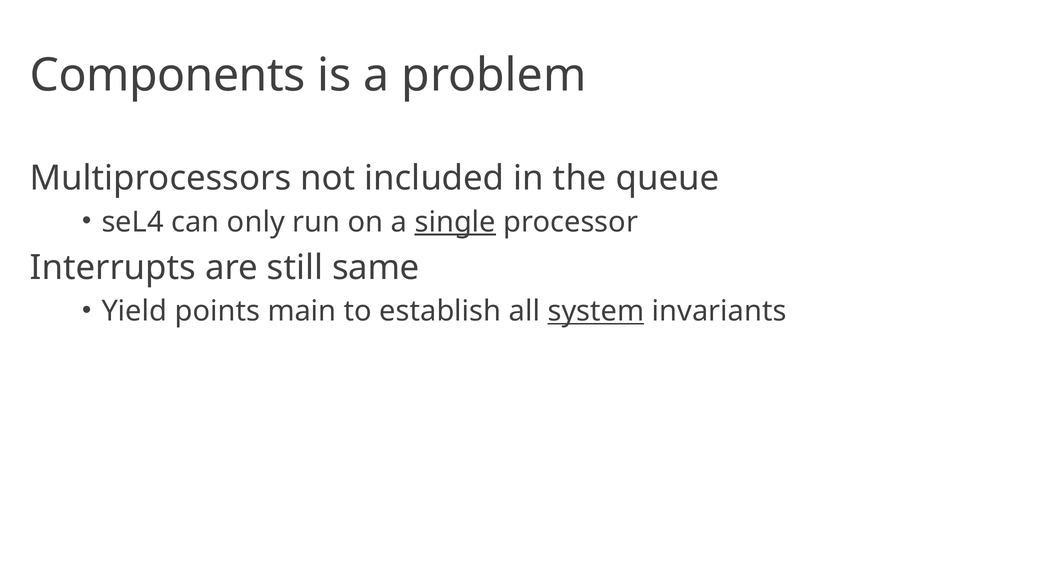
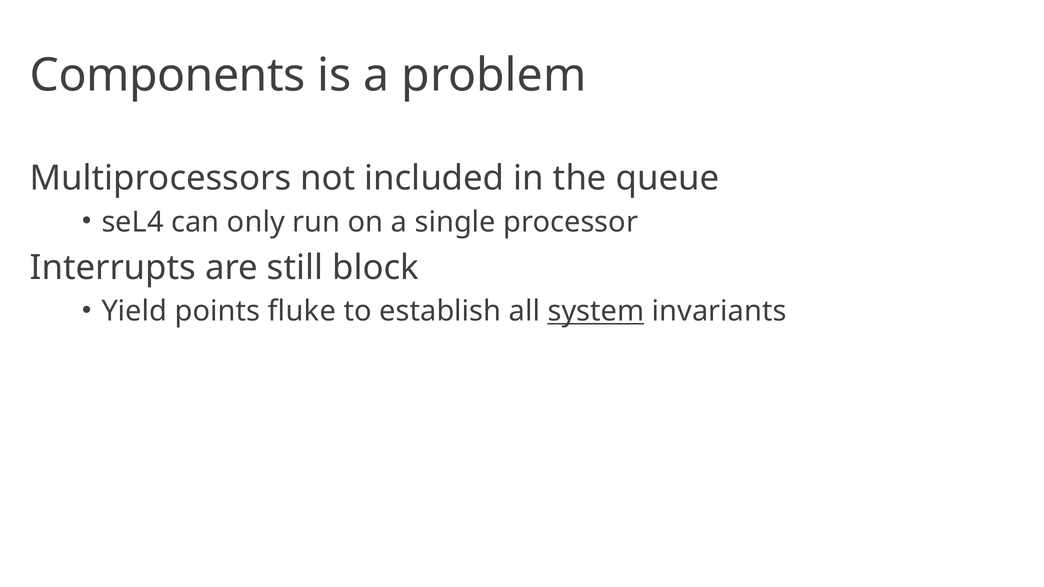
single underline: present -> none (455, 222)
same: same -> block (376, 268)
main: main -> fluke (302, 311)
